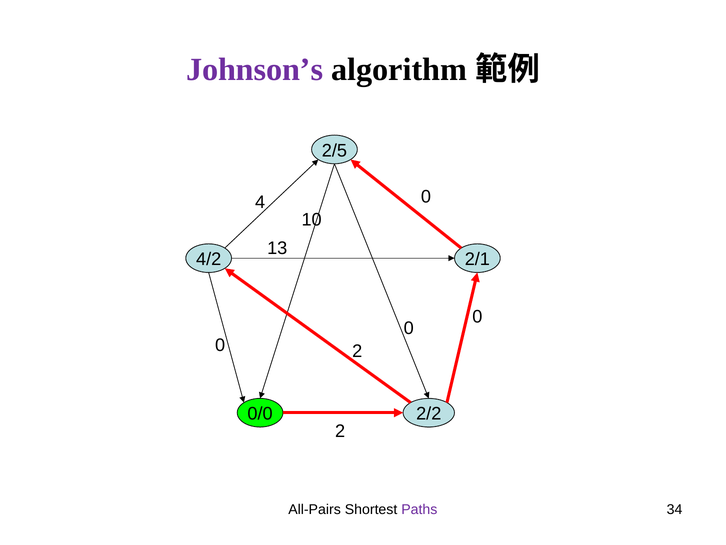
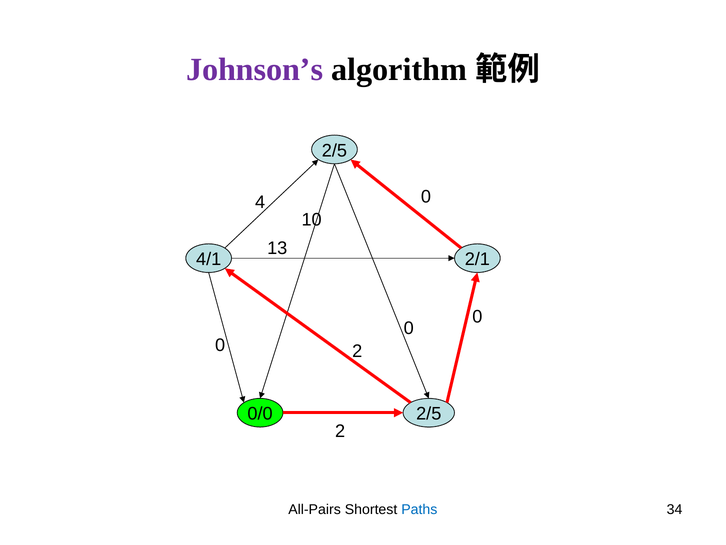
4/2: 4/2 -> 4/1 (209, 259)
0/0 2/2: 2/2 -> 2/5 (429, 414)
Paths colour: purple -> blue (419, 509)
